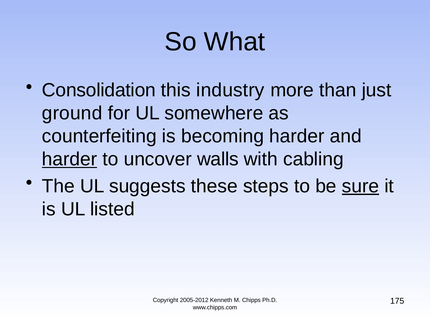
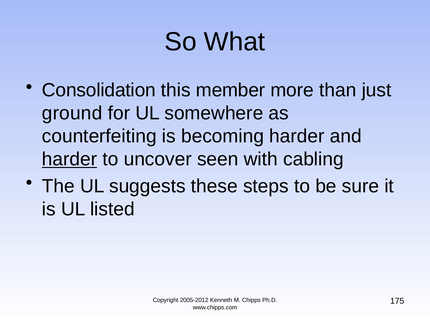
industry: industry -> member (231, 90)
walls: walls -> seen (218, 159)
sure underline: present -> none (360, 186)
